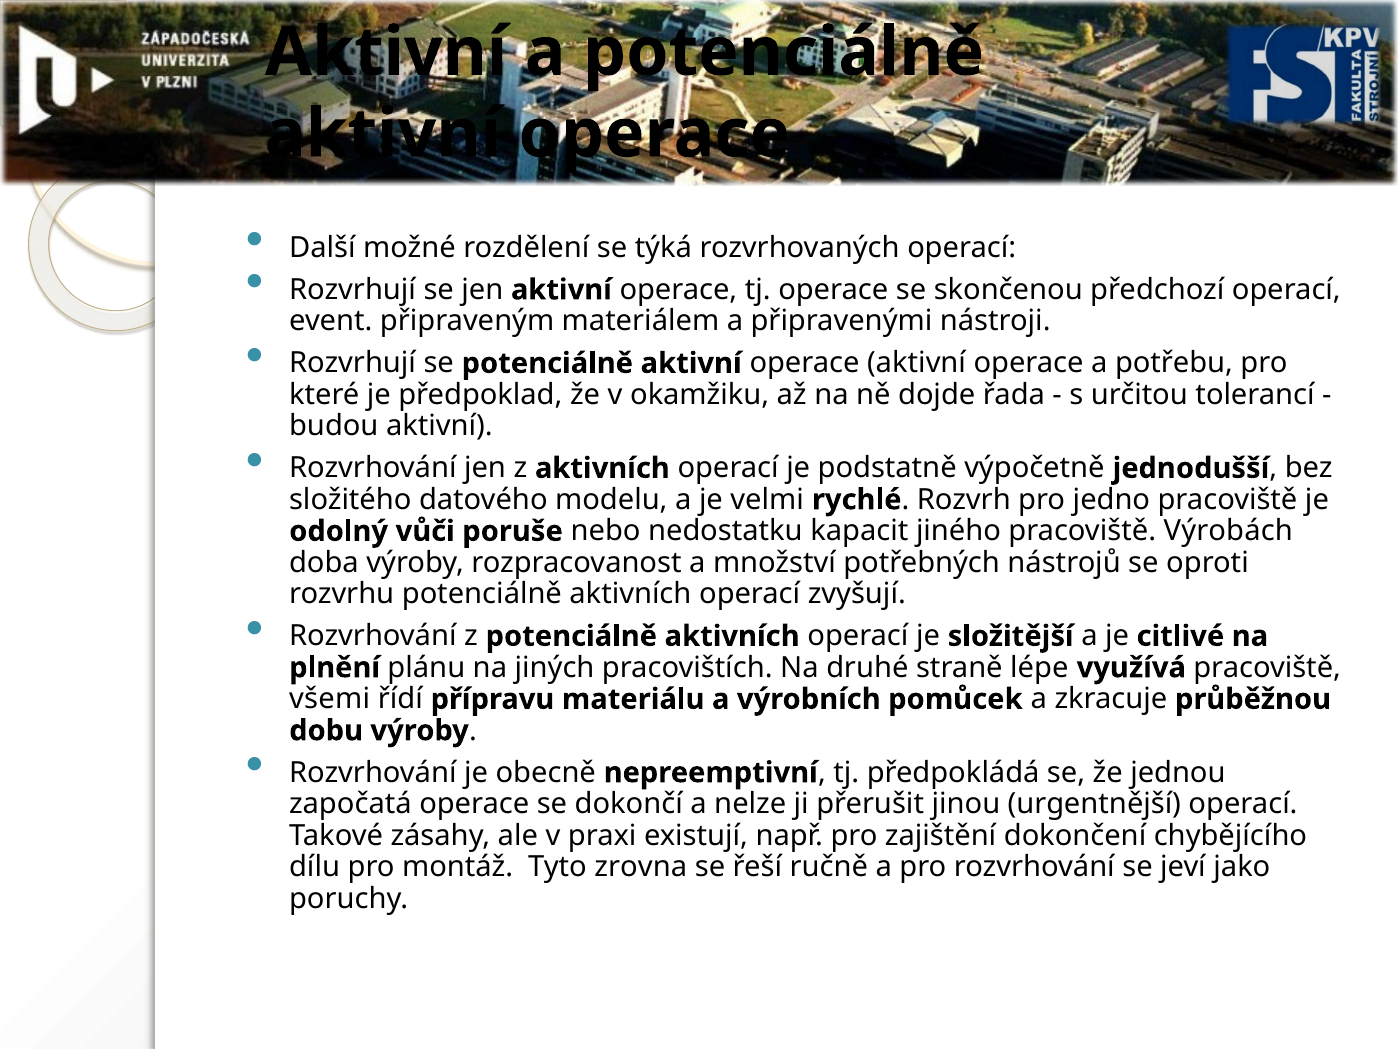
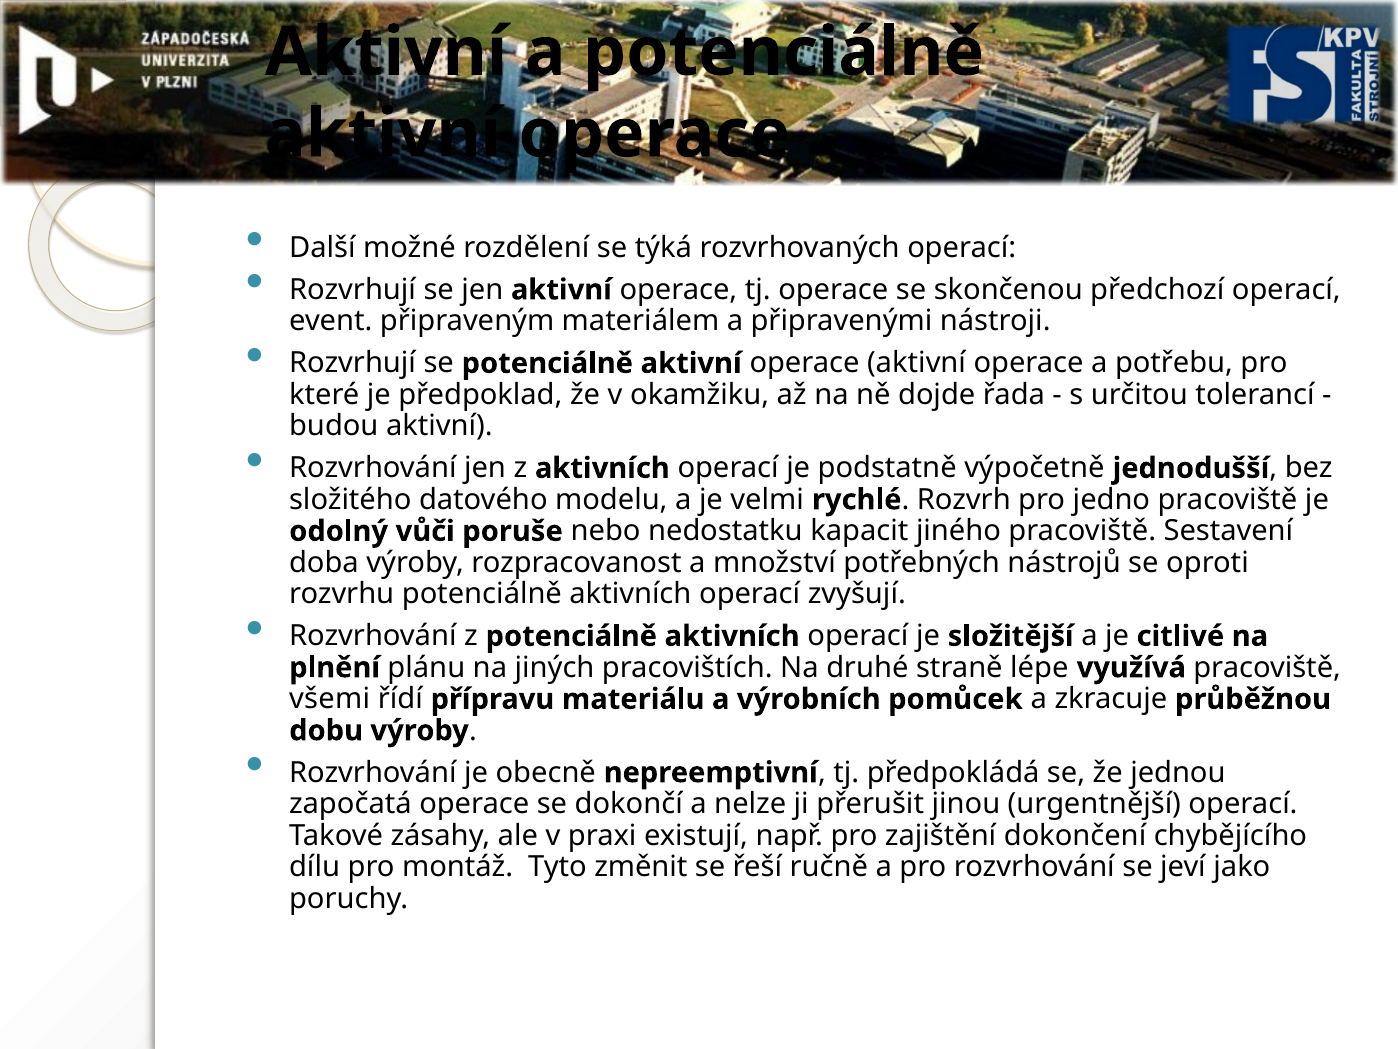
Výrobách: Výrobách -> Sestavení (1228, 531)
zrovna: zrovna -> změnit (641, 867)
